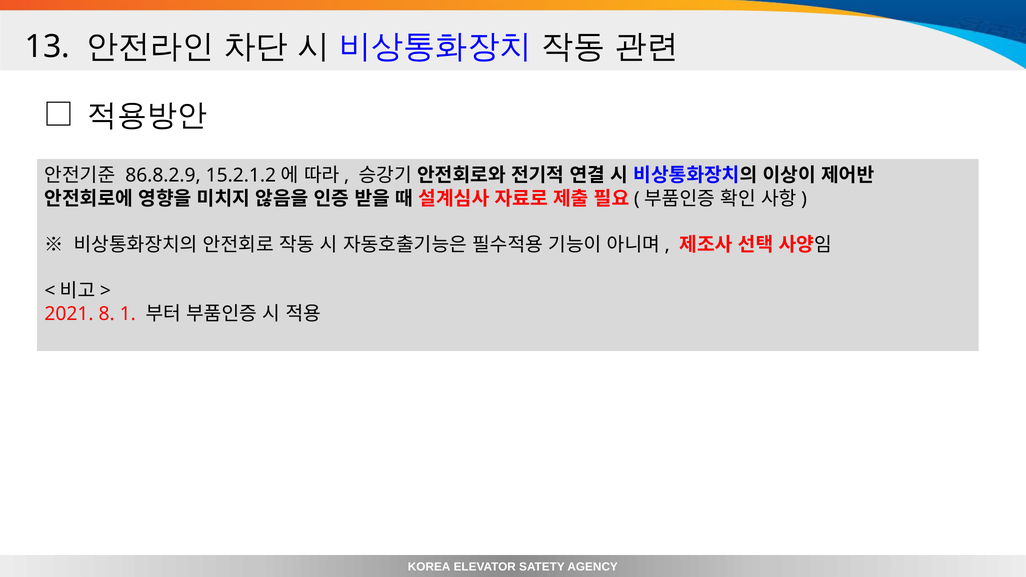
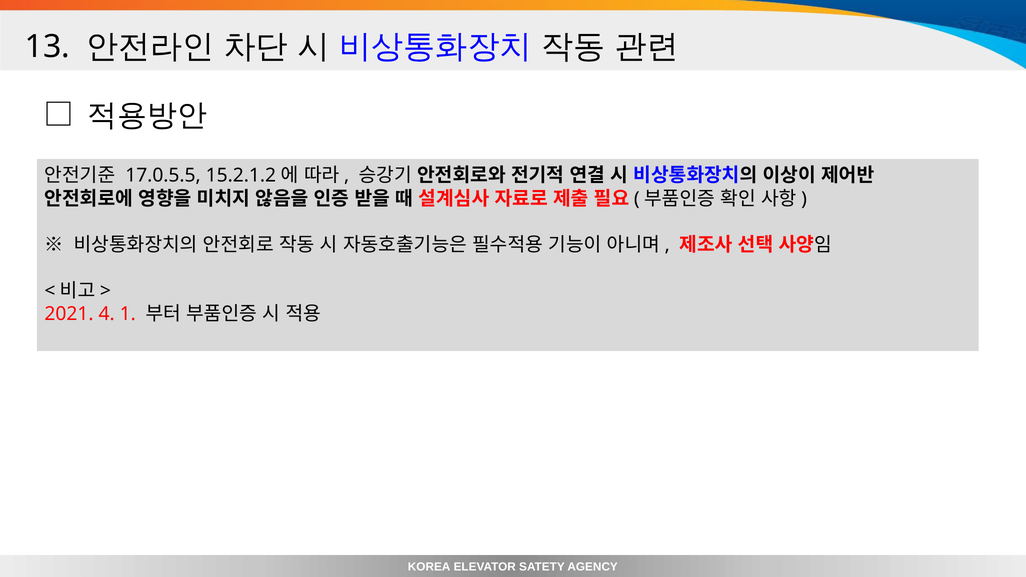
86.8.2.9: 86.8.2.9 -> 17.0.5.5 (163, 176)
8: 8 -> 4 (107, 314)
